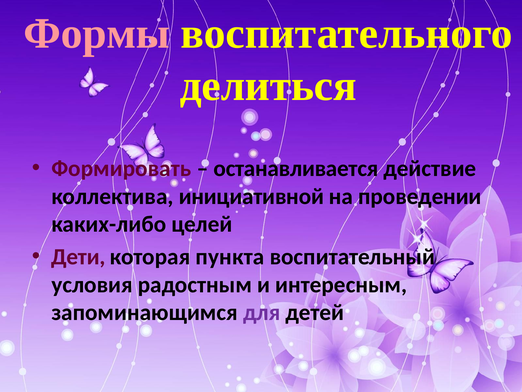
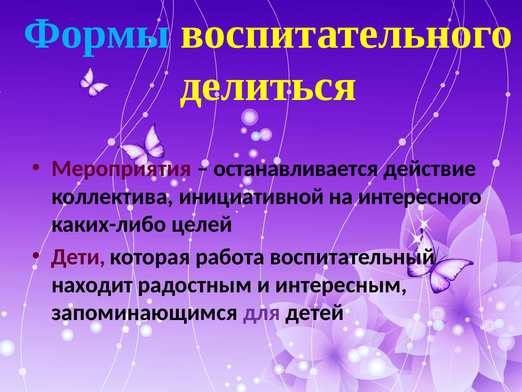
Формы colour: pink -> light blue (97, 33)
Формировать: Формировать -> Мероприятия (121, 168)
проведении: проведении -> интересного (420, 196)
пункта: пункта -> работа (230, 256)
условия: условия -> находит (92, 284)
